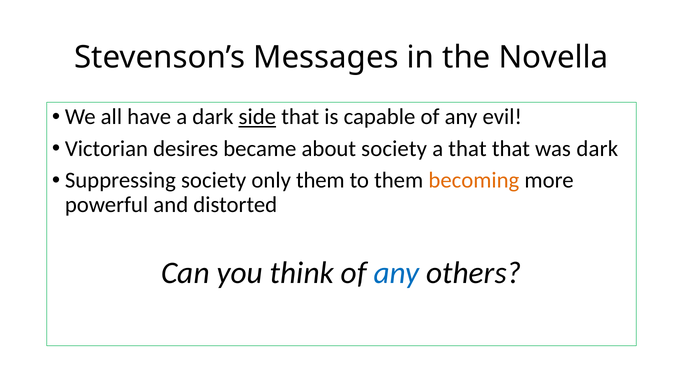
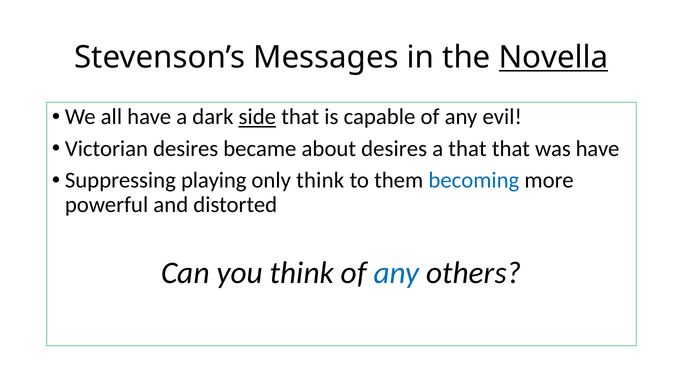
Novella underline: none -> present (553, 57)
about society: society -> desires (394, 149)
was dark: dark -> have (598, 149)
Suppressing society: society -> playing (214, 180)
only them: them -> think (320, 180)
becoming colour: orange -> blue (474, 180)
